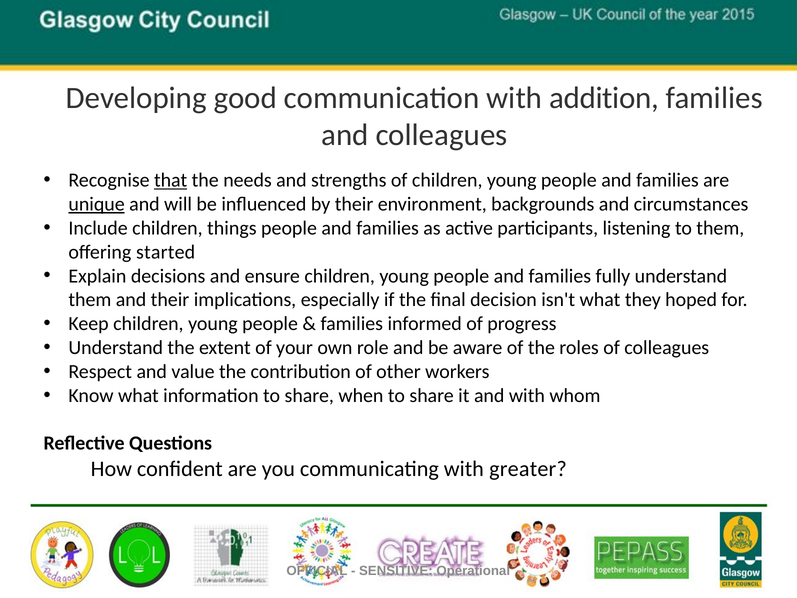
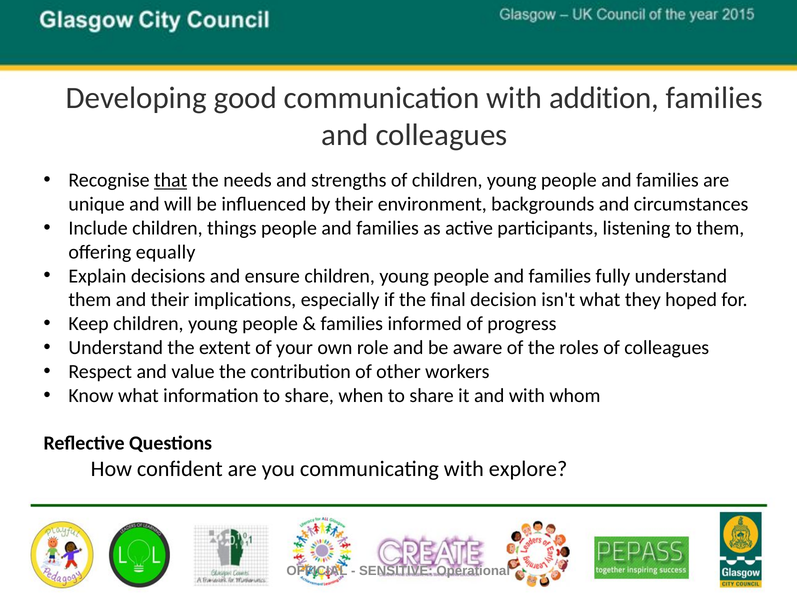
unique underline: present -> none (97, 204)
started: started -> equally (166, 252)
greater: greater -> explore (528, 469)
